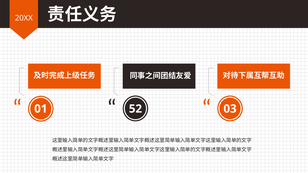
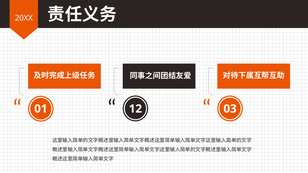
52: 52 -> 12 (135, 109)
